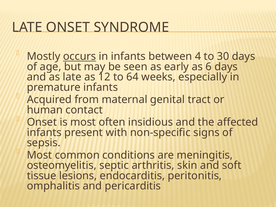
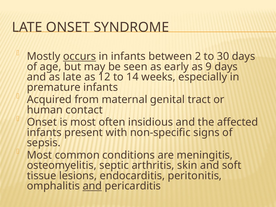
4: 4 -> 2 (198, 56)
6: 6 -> 9 (209, 67)
64: 64 -> 14 (132, 77)
and underline: none -> present (92, 186)
